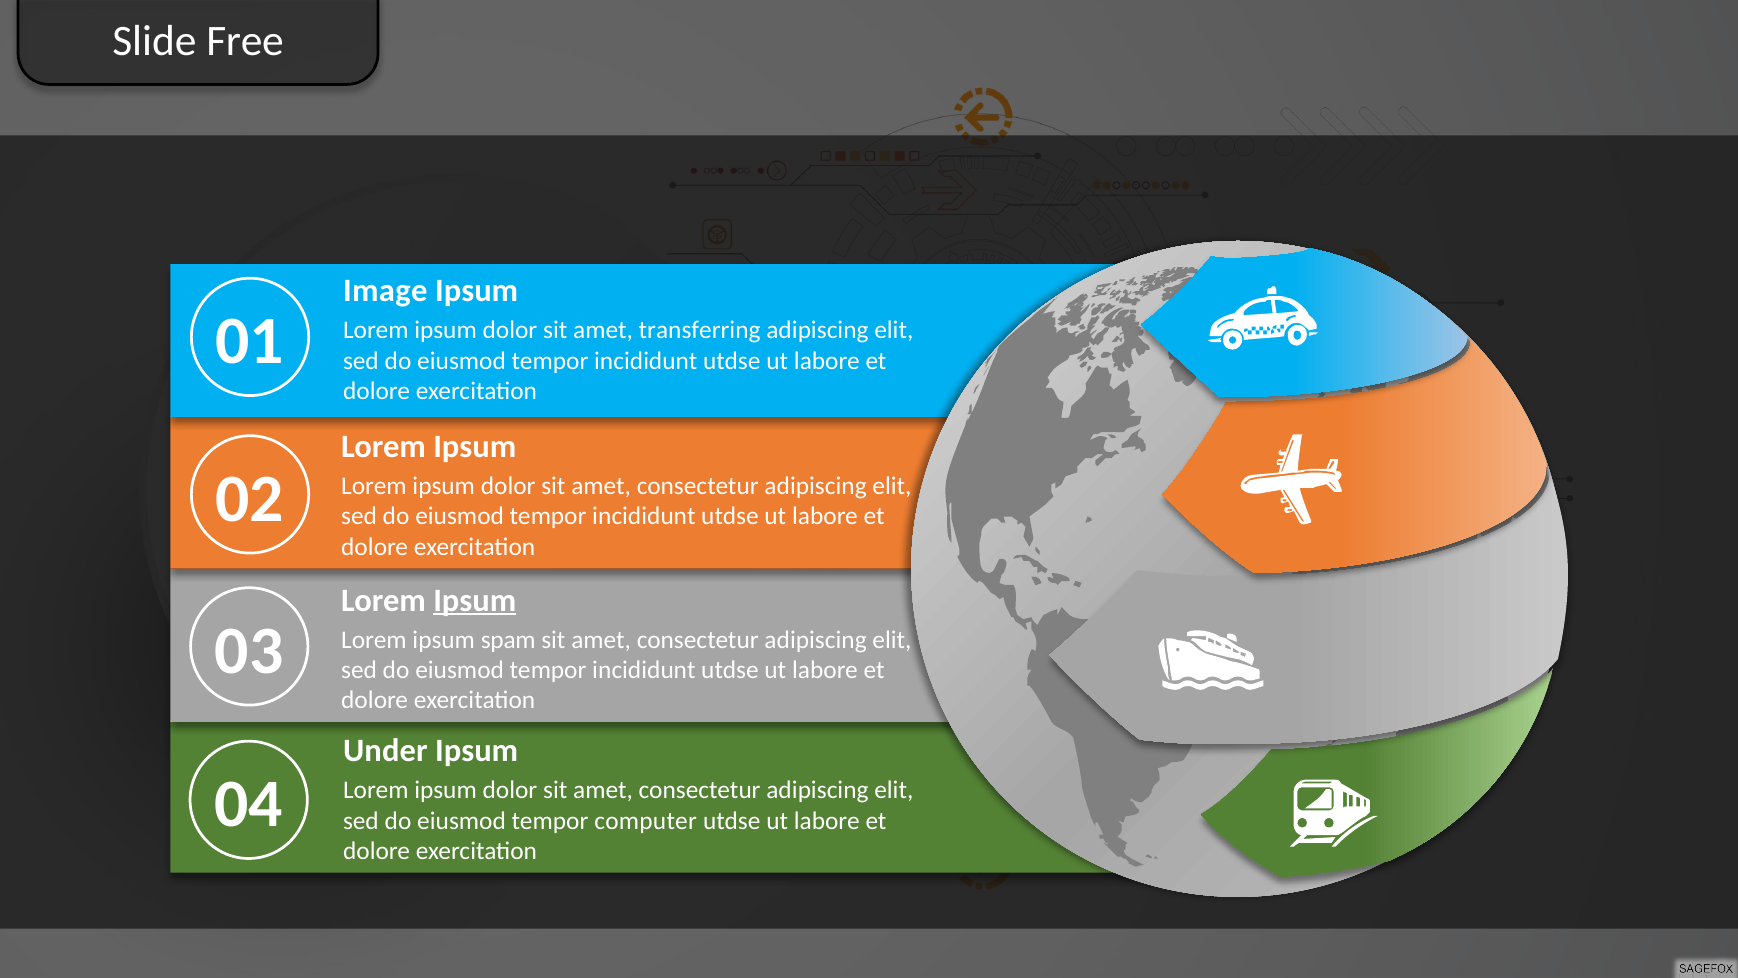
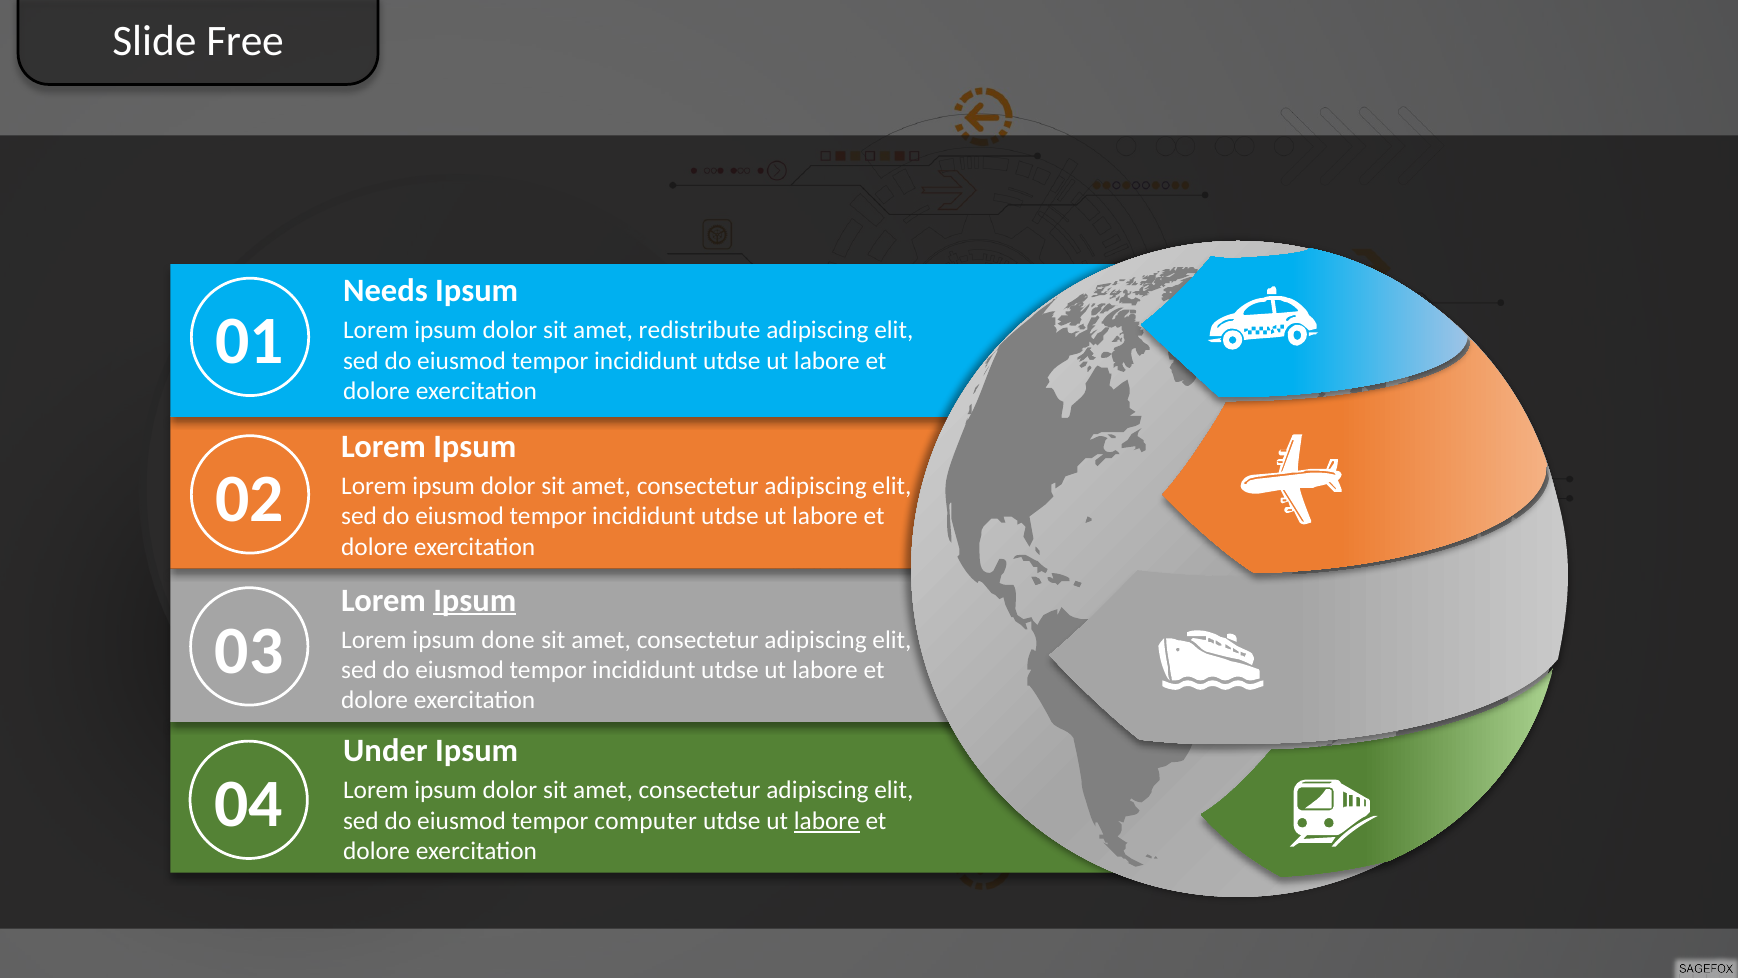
Image: Image -> Needs (385, 291)
transferring: transferring -> redistribute (700, 330)
spam: spam -> done (508, 639)
labore underline: none -> present (827, 821)
